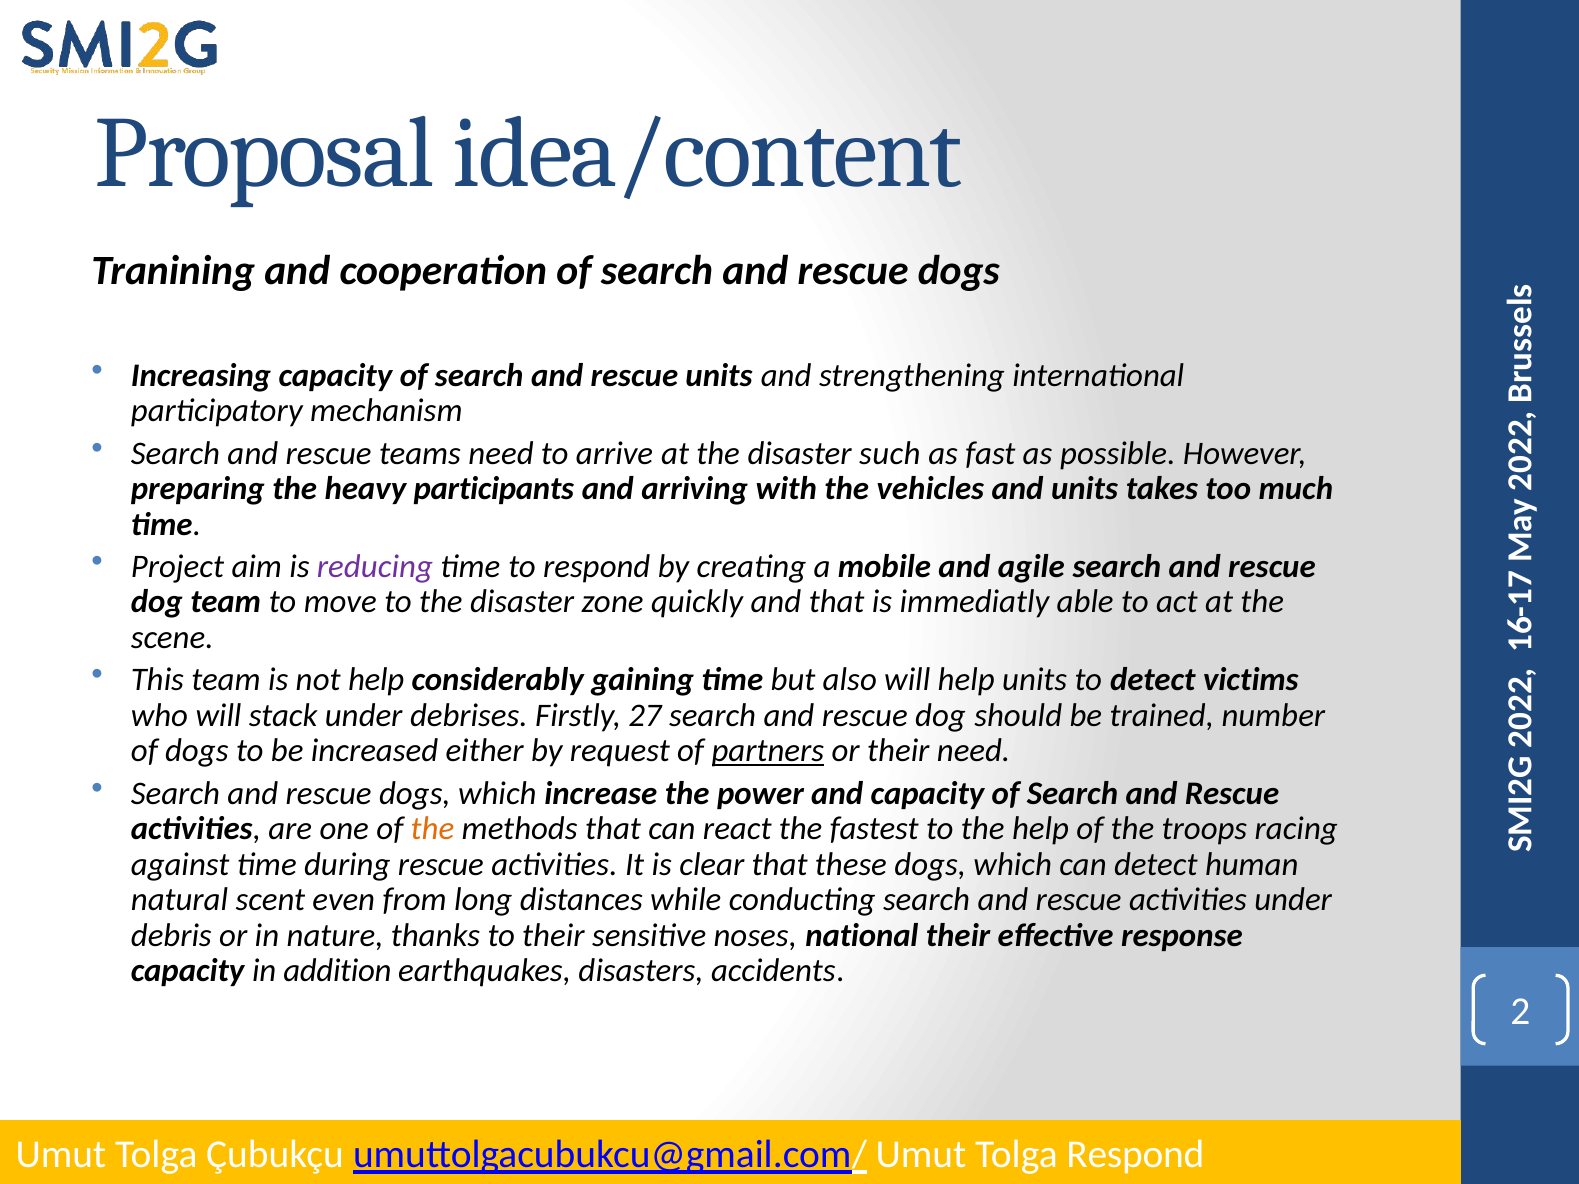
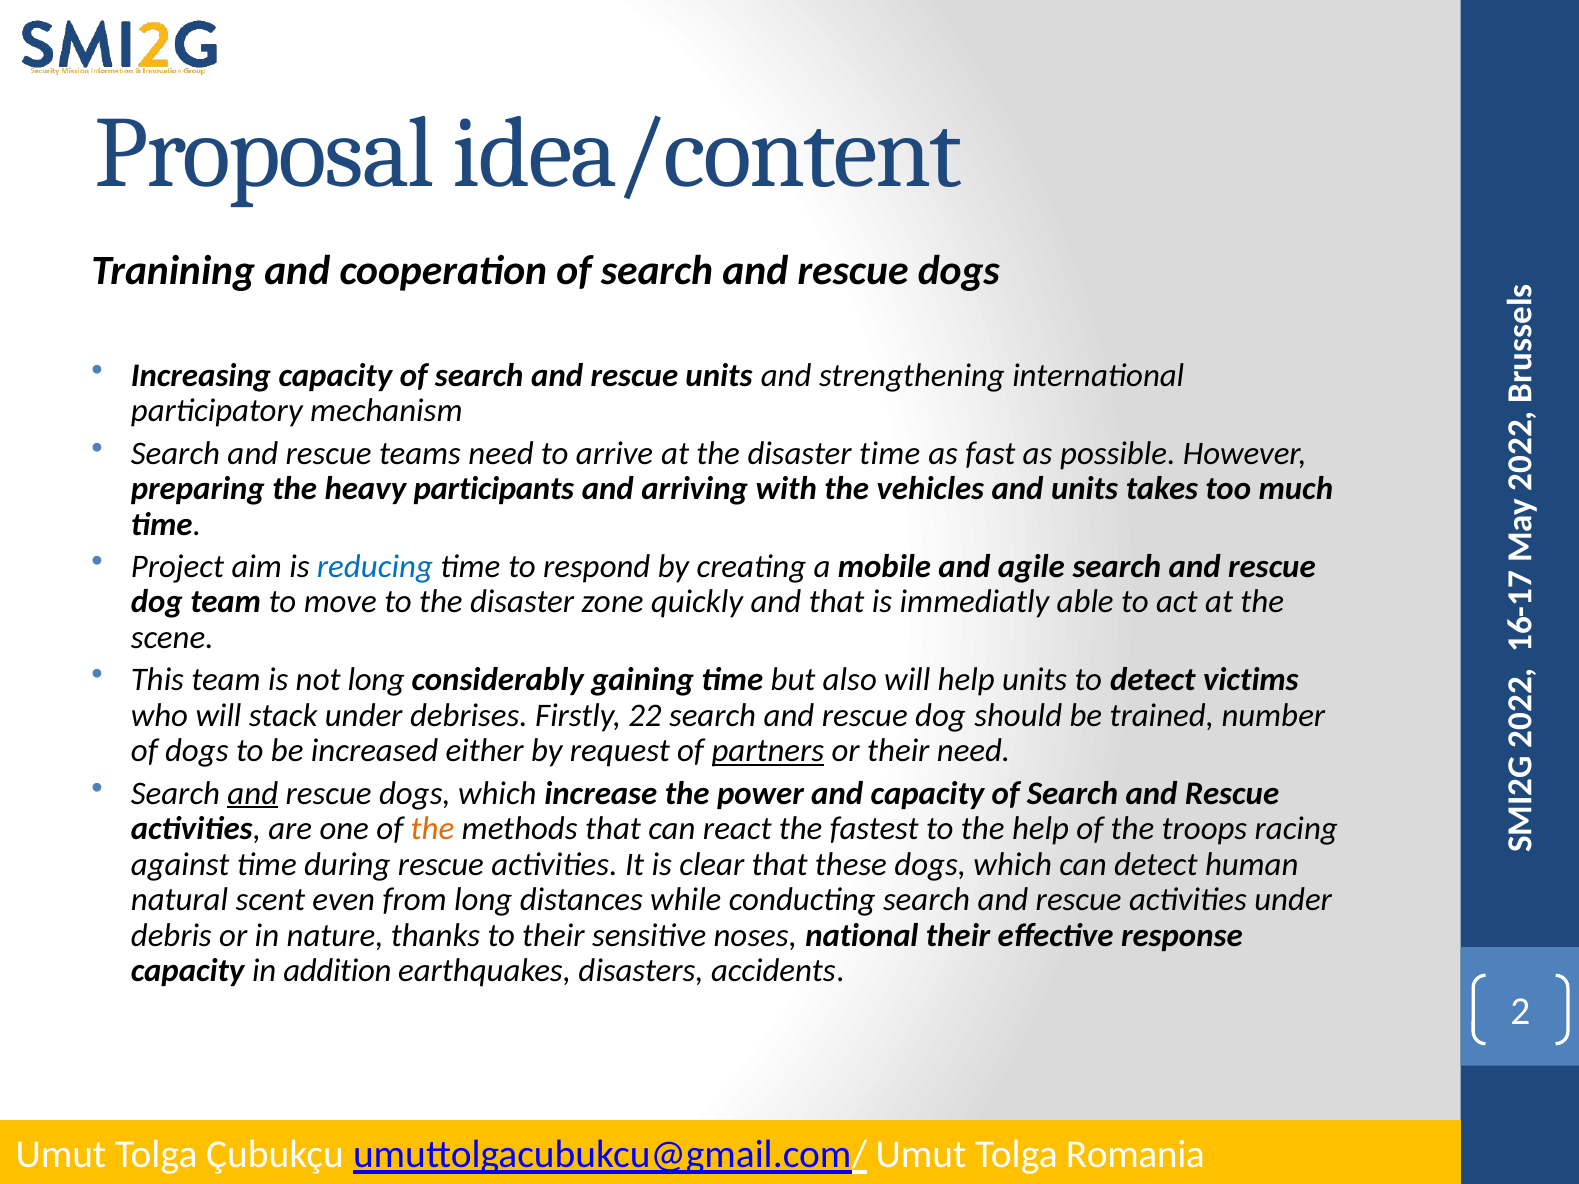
disaster such: such -> time (890, 453)
reducing colour: purple -> blue (375, 567)
not help: help -> long (376, 680)
27: 27 -> 22 (645, 716)
and underline: none -> present (253, 793)
Tolga Respond: Respond -> Romania (1135, 1155)
